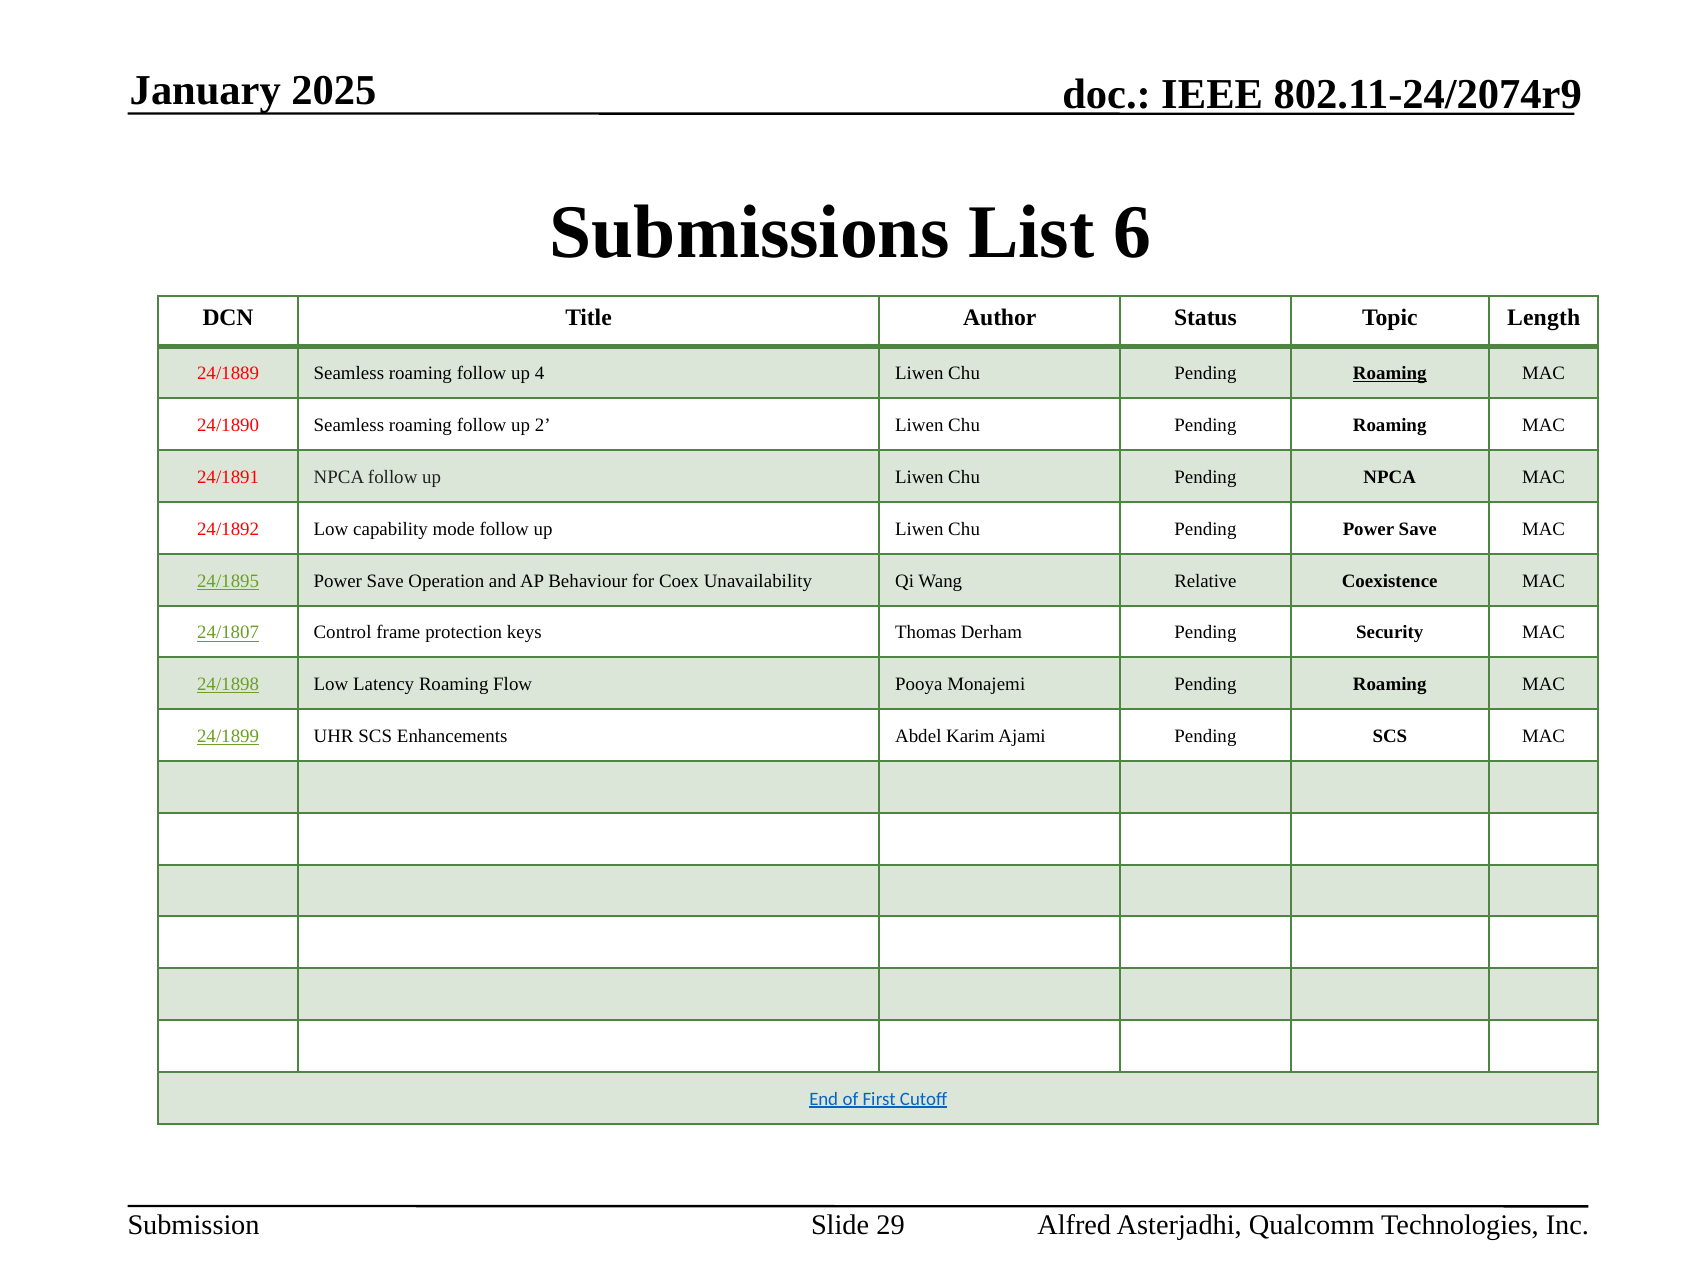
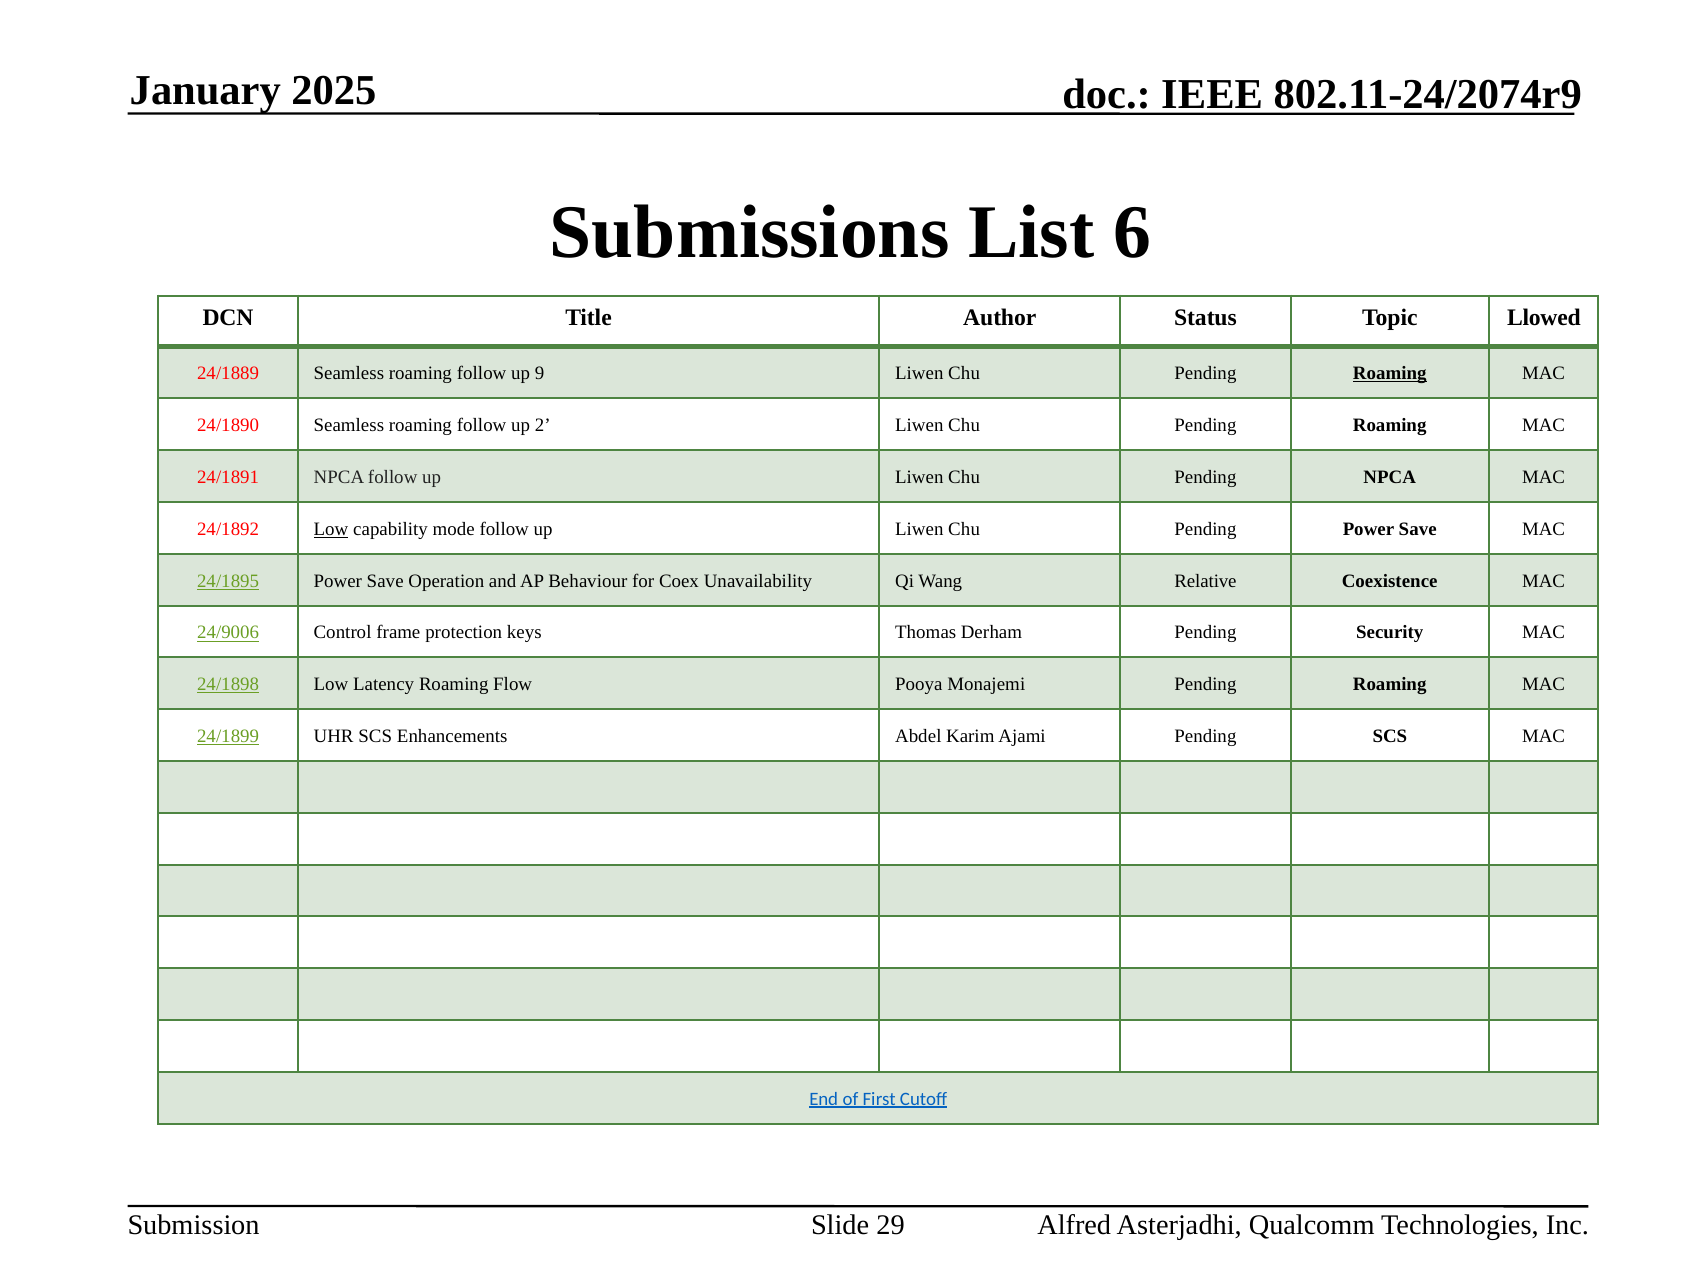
Length: Length -> Llowed (1544, 317)
4: 4 -> 9 (539, 373)
Low underline: none -> present (331, 529)
24/1807: 24/1807 -> 24/9006 (228, 632)
